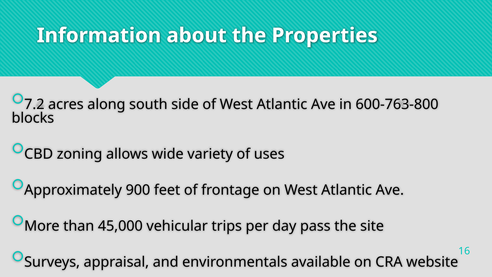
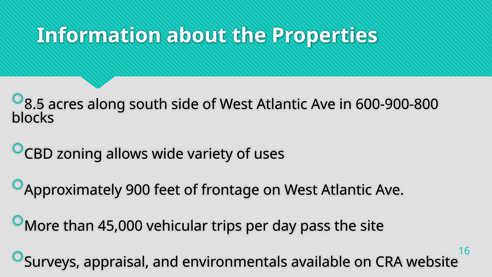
7.2: 7.2 -> 8.5 (34, 104)
600-763-800: 600-763-800 -> 600-900-800 (397, 104)
